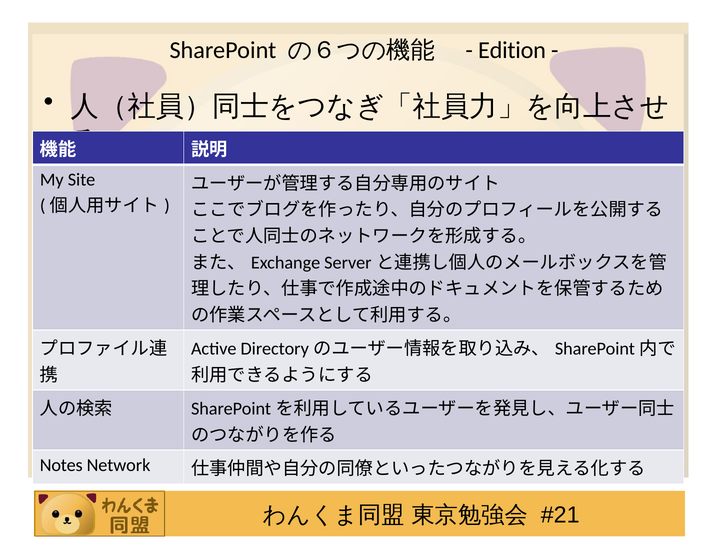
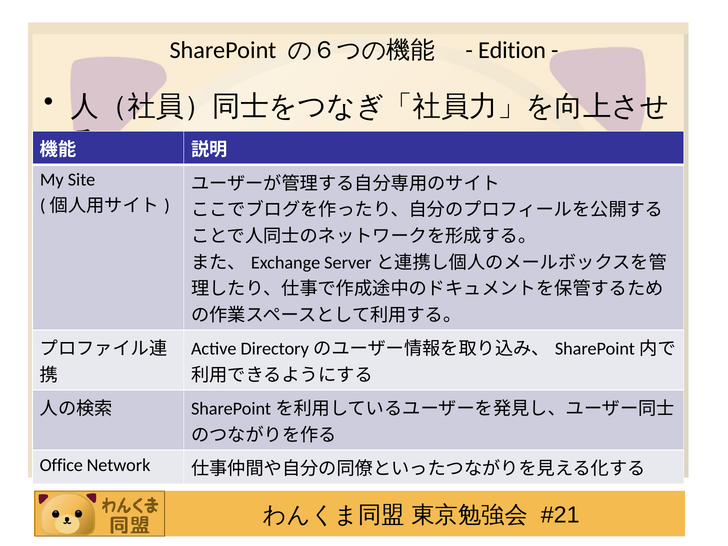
Notes: Notes -> Office (61, 465)
